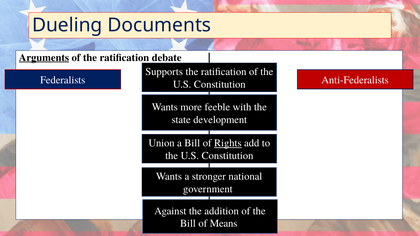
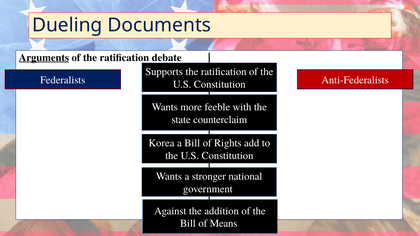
development: development -> counterclaim (220, 120)
Union: Union -> Korea (161, 143)
Rights underline: present -> none (228, 143)
